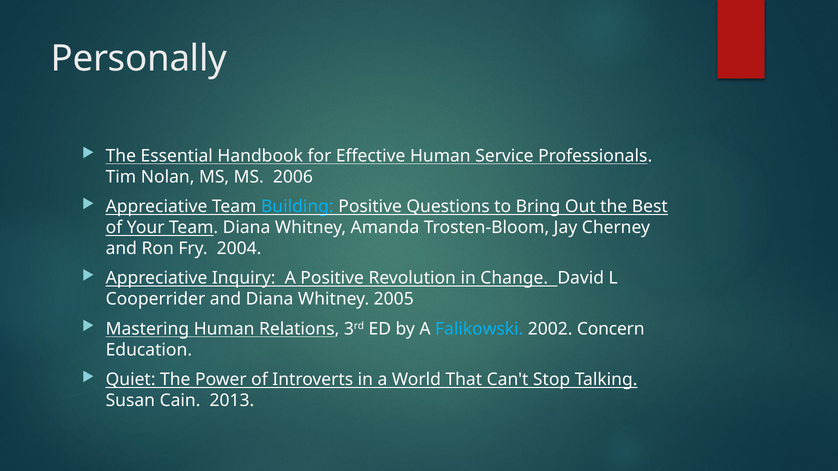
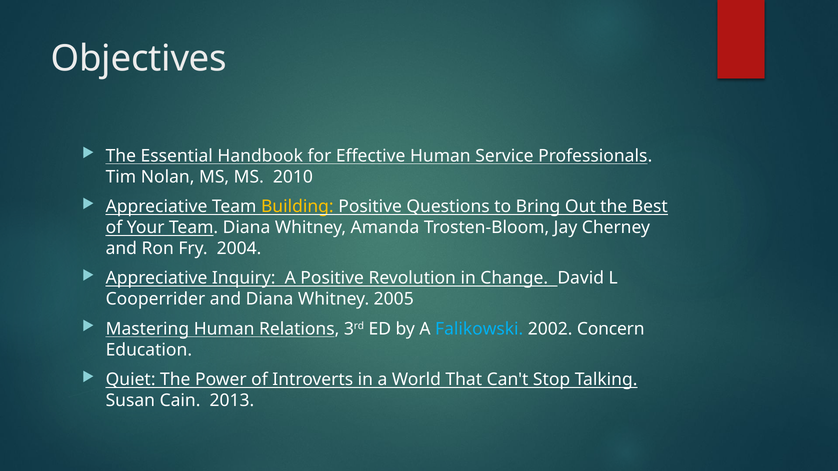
Personally: Personally -> Objectives (139, 59)
2006: 2006 -> 2010 (293, 177)
Building colour: light blue -> yellow (297, 207)
